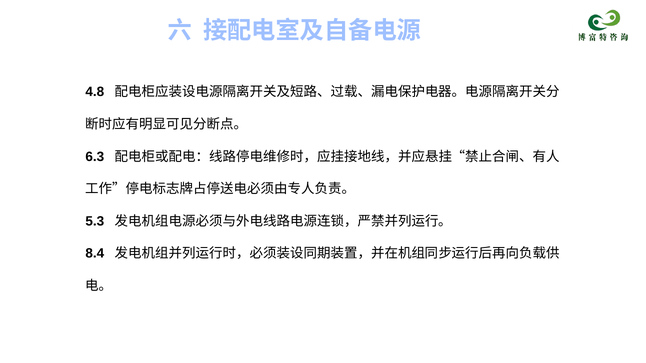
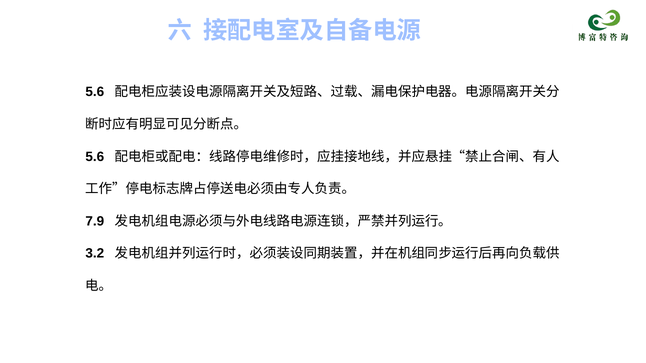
4.8: 4.8 -> 5.6 (95, 92)
6.3: 6.3 -> 5.6 (95, 157)
5.3: 5.3 -> 7.9 (95, 221)
8.4: 8.4 -> 3.2 (95, 254)
